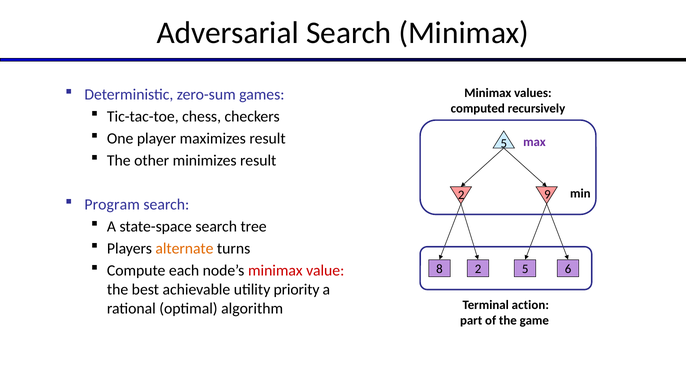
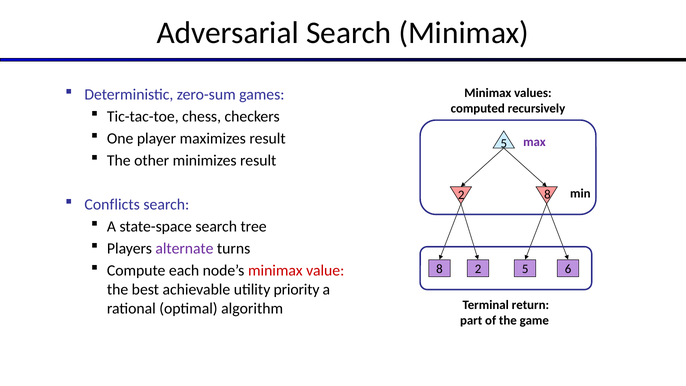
2 9: 9 -> 8 (547, 194)
Program: Program -> Conflicts (112, 205)
alternate colour: orange -> purple (184, 249)
action: action -> return (530, 305)
